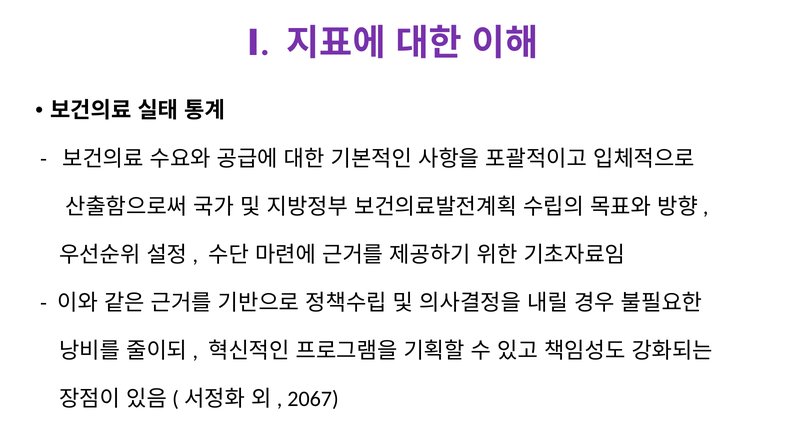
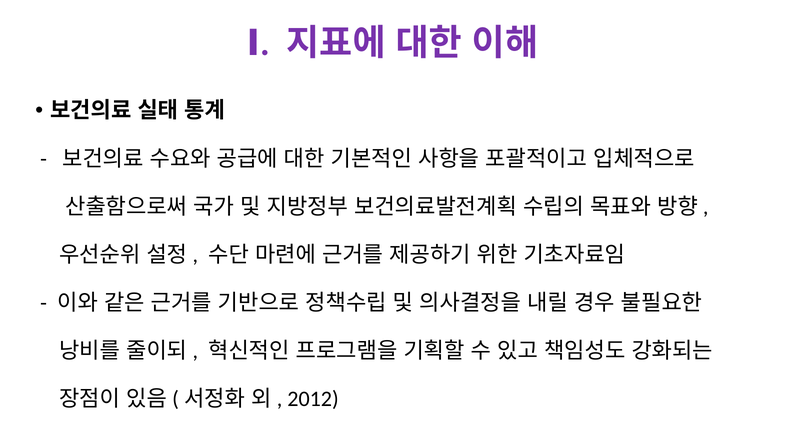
2067: 2067 -> 2012 (313, 399)
